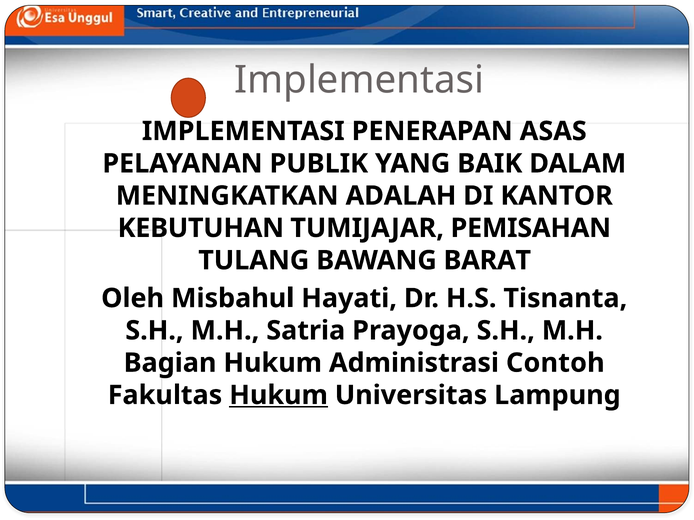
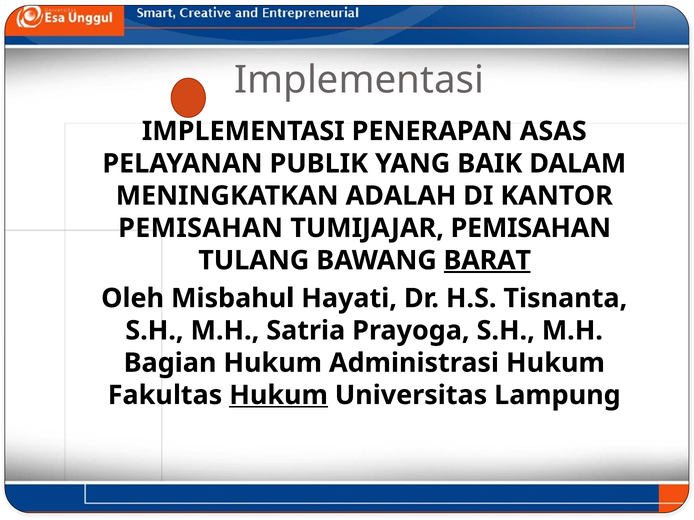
KEBUTUHAN: KEBUTUHAN -> PEMISAHAN (201, 228)
BARAT underline: none -> present (487, 261)
Administrasi Contoh: Contoh -> Hukum (555, 363)
